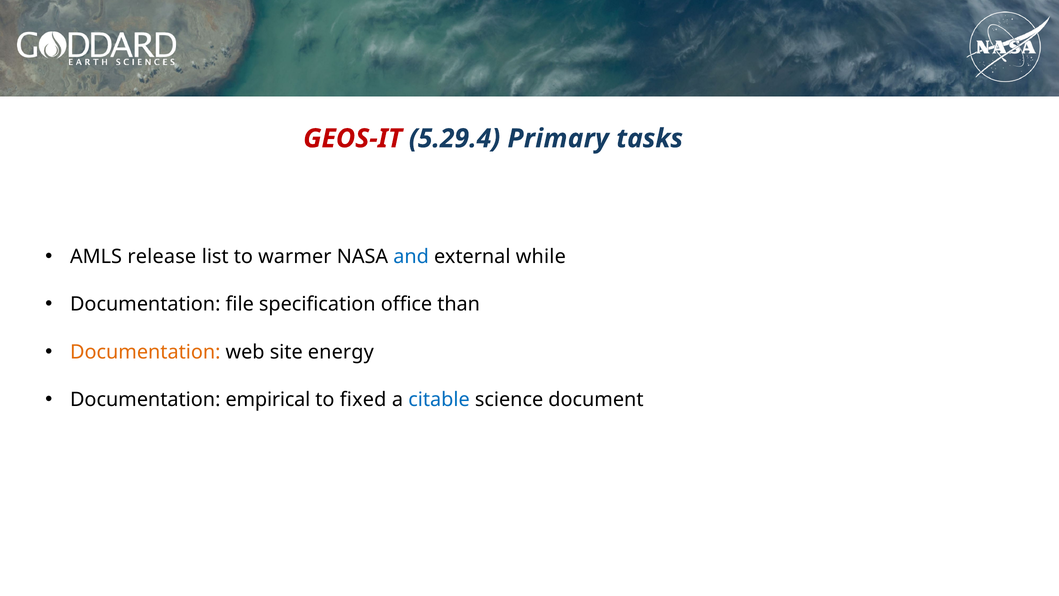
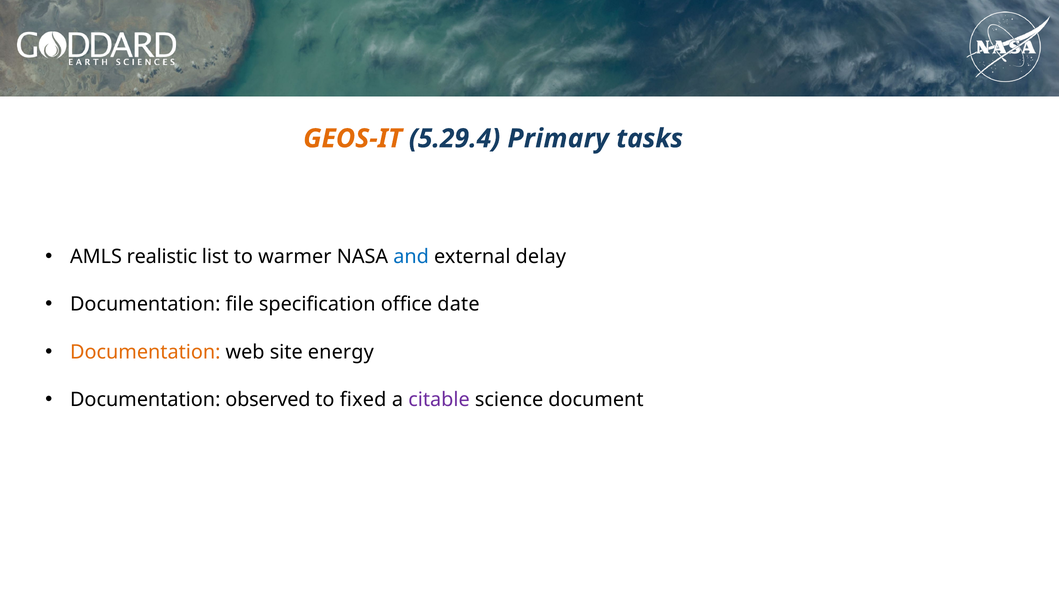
GEOS-IT colour: red -> orange (353, 138)
release: release -> realistic (162, 257)
while: while -> delay (541, 257)
than: than -> date (458, 304)
empirical: empirical -> observed (268, 399)
citable colour: blue -> purple (439, 399)
